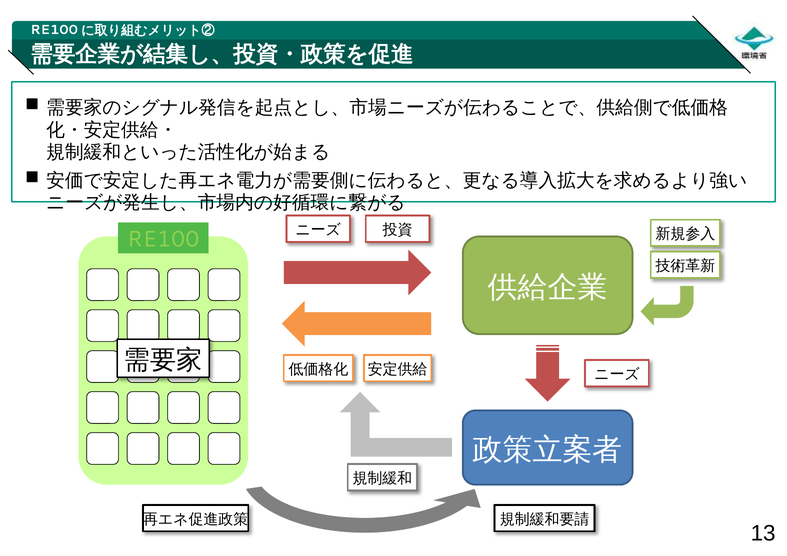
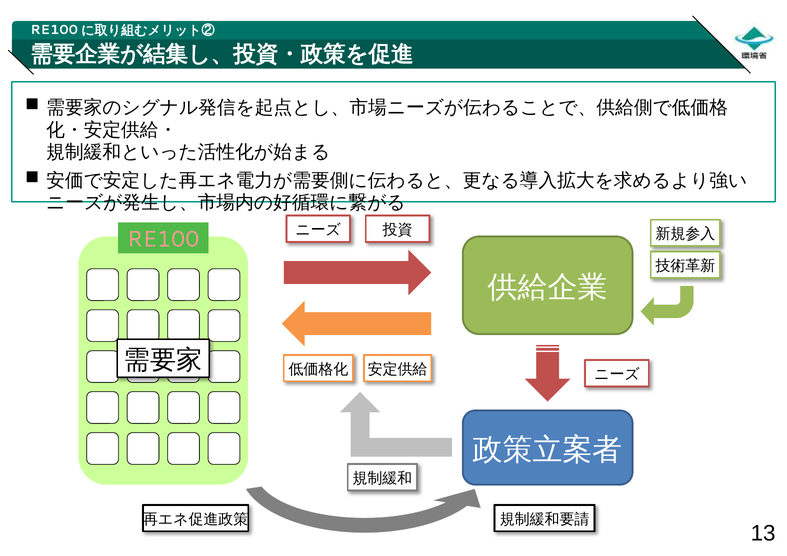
RE100 colour: light green -> pink (163, 240)
